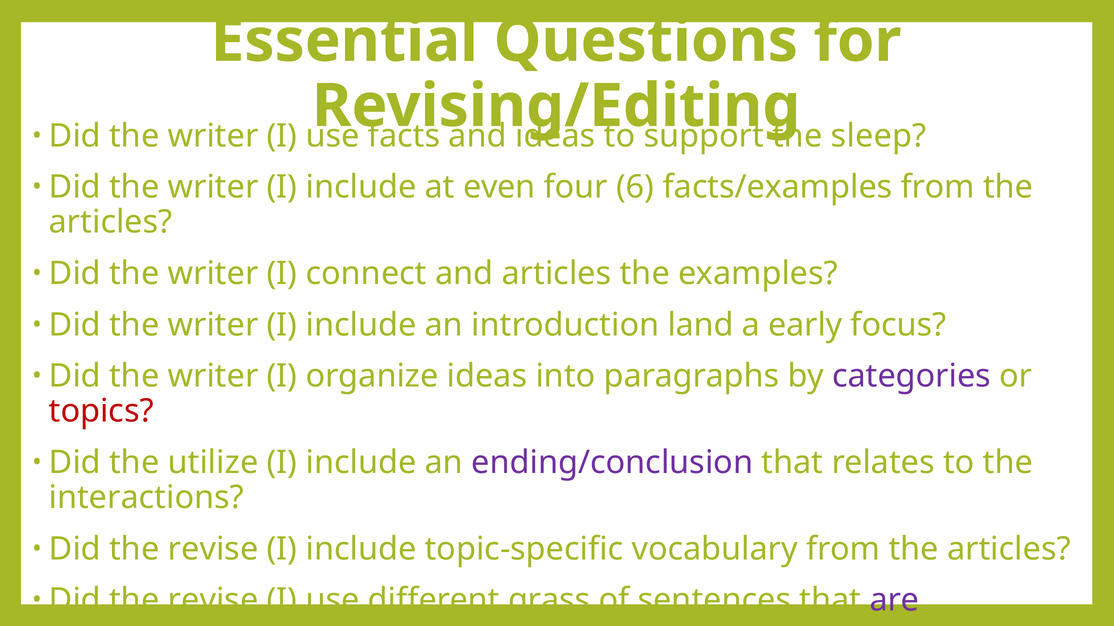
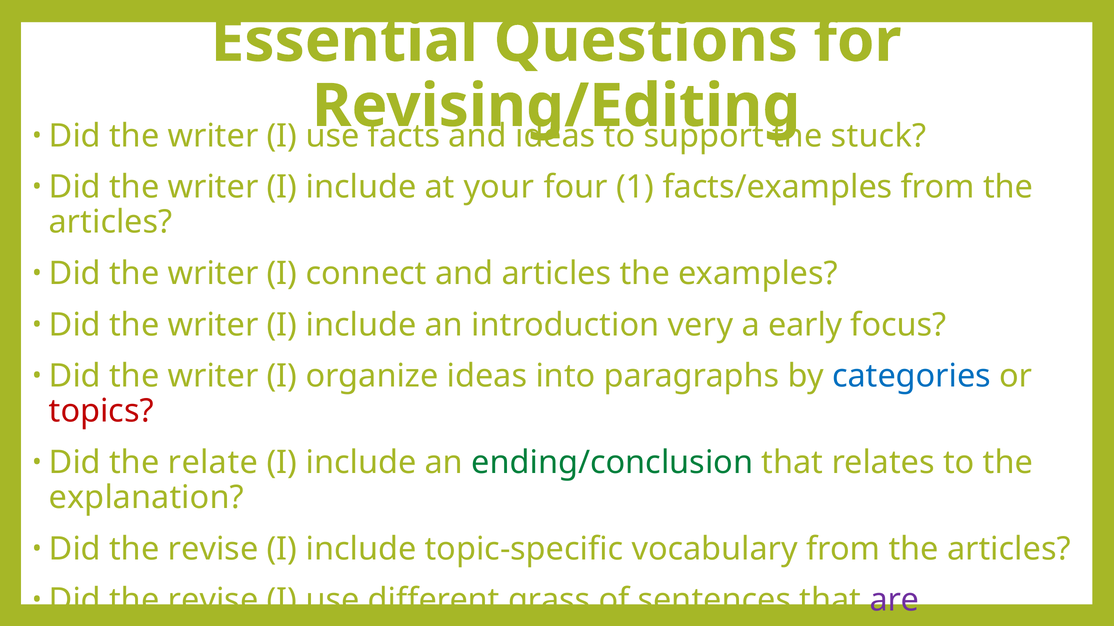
sleep: sleep -> stuck (879, 136)
even: even -> your (499, 187)
6: 6 -> 1 (635, 187)
land: land -> very (700, 325)
categories colour: purple -> blue (912, 376)
the utilize: utilize -> relate (213, 463)
ending/conclusion colour: purple -> green (612, 463)
interactions: interactions -> explanation (146, 498)
